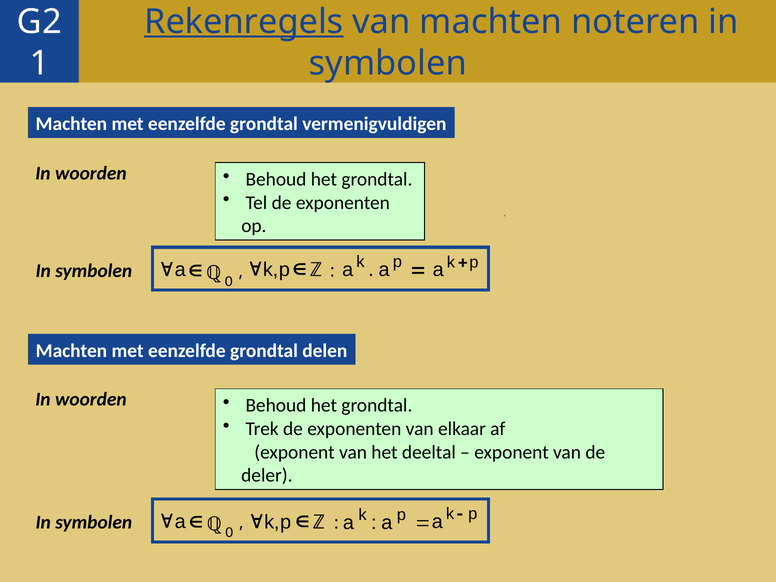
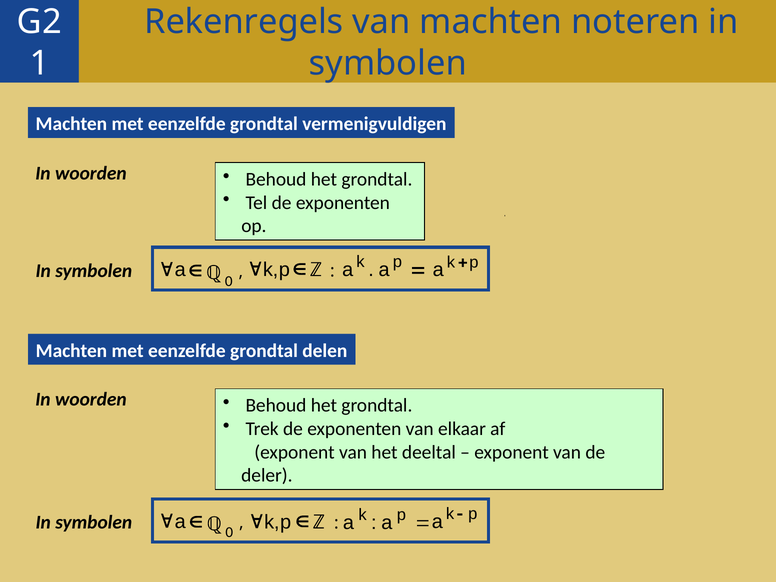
Rekenregels underline: present -> none (244, 22)
